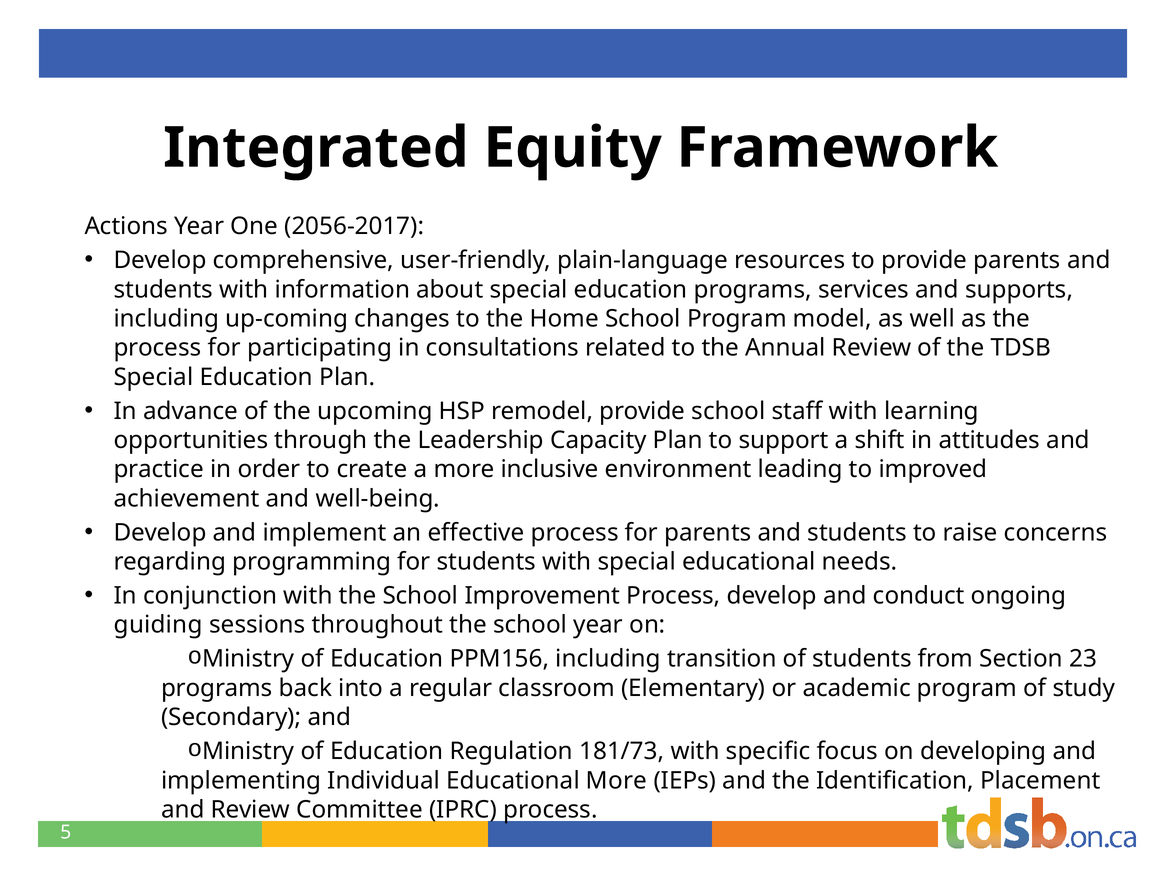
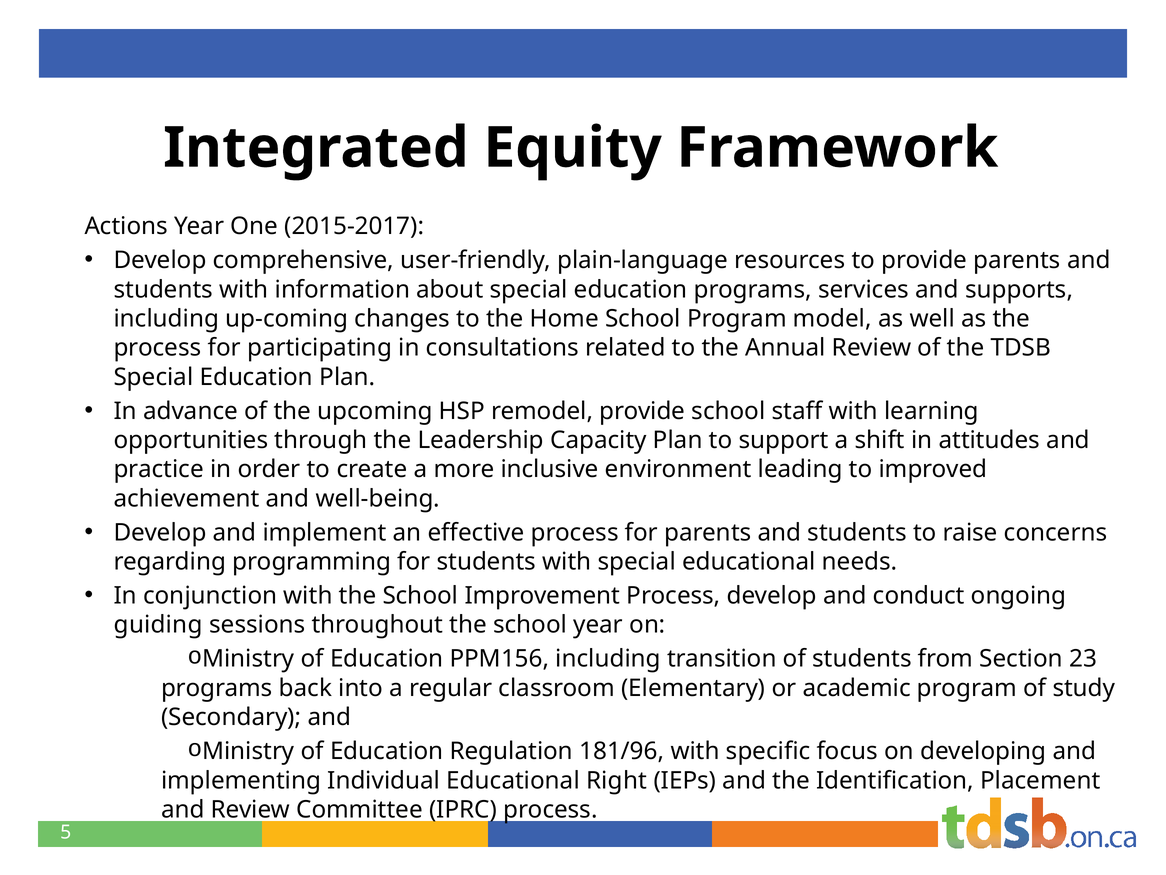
2056-2017: 2056-2017 -> 2015-2017 (354, 226)
181/73: 181/73 -> 181/96 (622, 751)
Educational More: More -> Right (617, 780)
